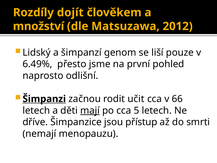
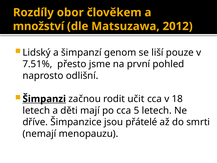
dojít: dojít -> obor (70, 12)
6.49%: 6.49% -> 7.51% (37, 64)
66: 66 -> 18 (177, 99)
mají underline: present -> none (90, 110)
přístup: přístup -> přátelé (141, 122)
